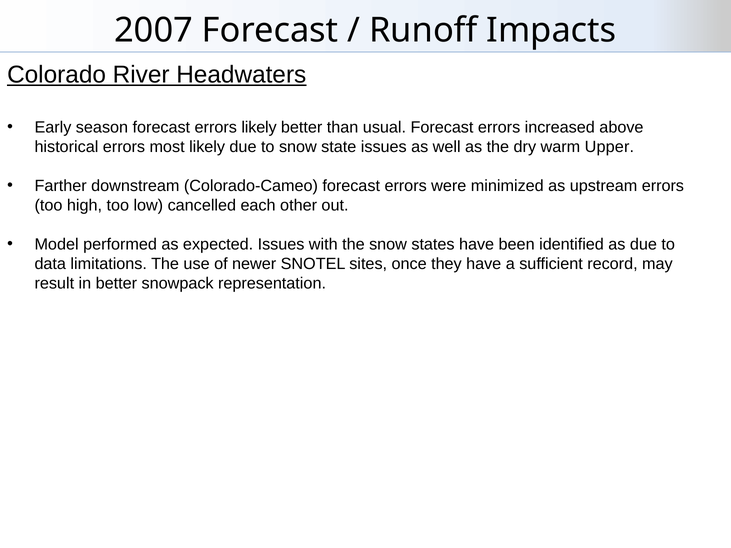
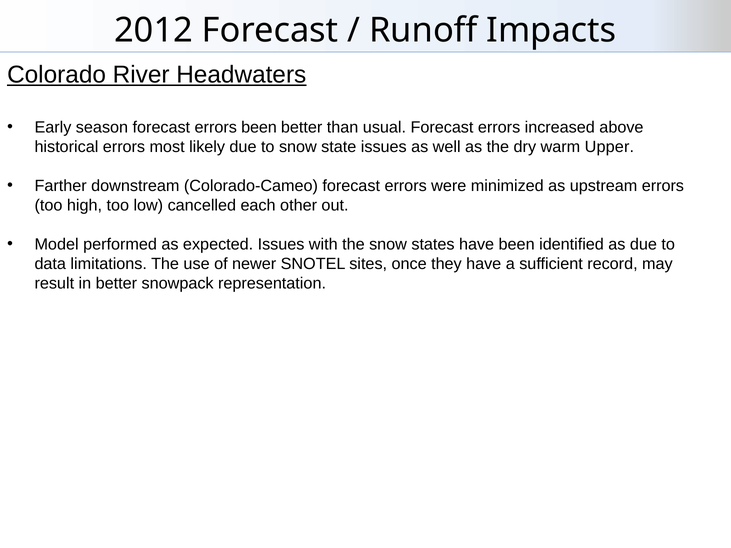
2007: 2007 -> 2012 (154, 30)
errors likely: likely -> been (259, 128)
